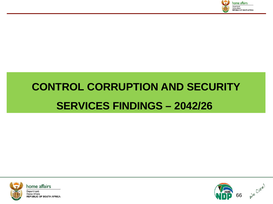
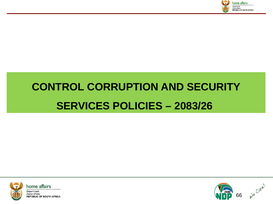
FINDINGS: FINDINGS -> POLICIES (138, 106)
2042/26: 2042/26 -> 2083/26 (194, 106)
